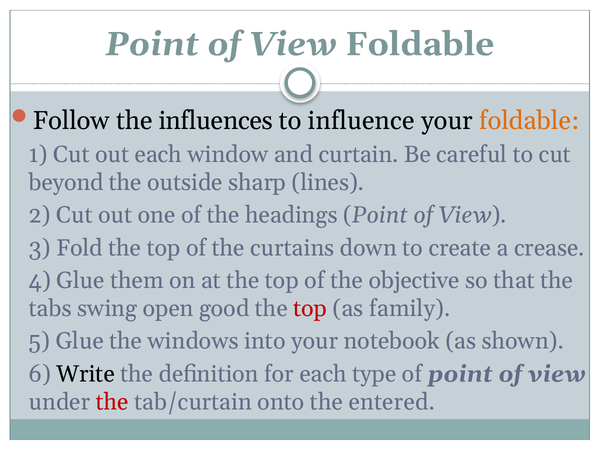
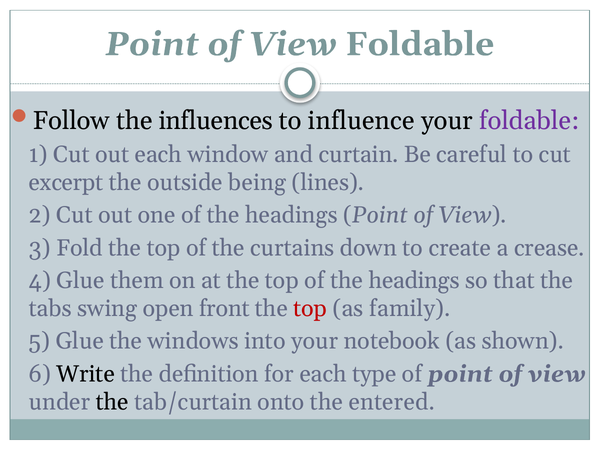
foldable colour: orange -> purple (529, 120)
beyond: beyond -> excerpt (66, 183)
sharp: sharp -> being (257, 183)
top of the objective: objective -> headings (414, 281)
good: good -> front (224, 309)
the colour: red -> black (112, 402)
